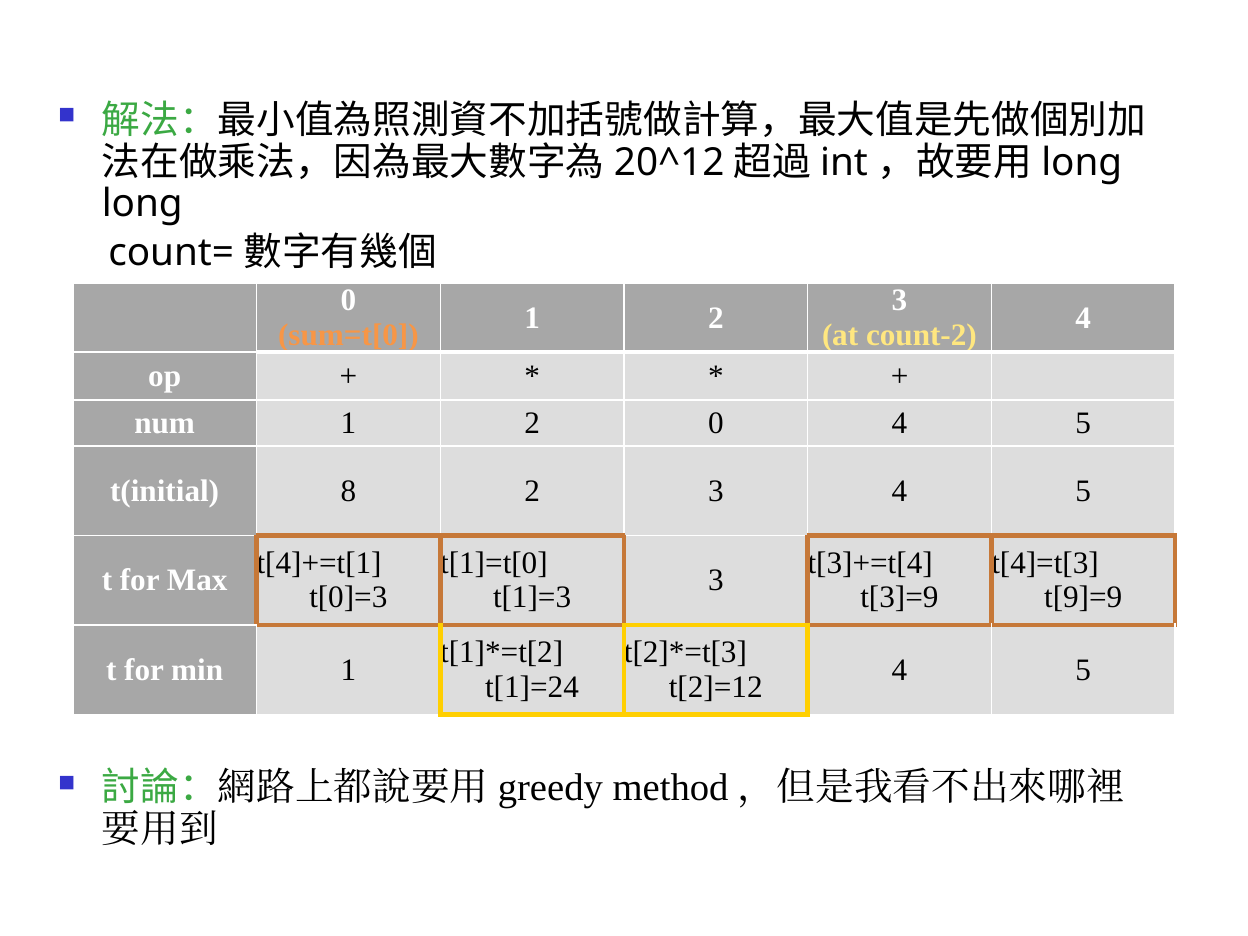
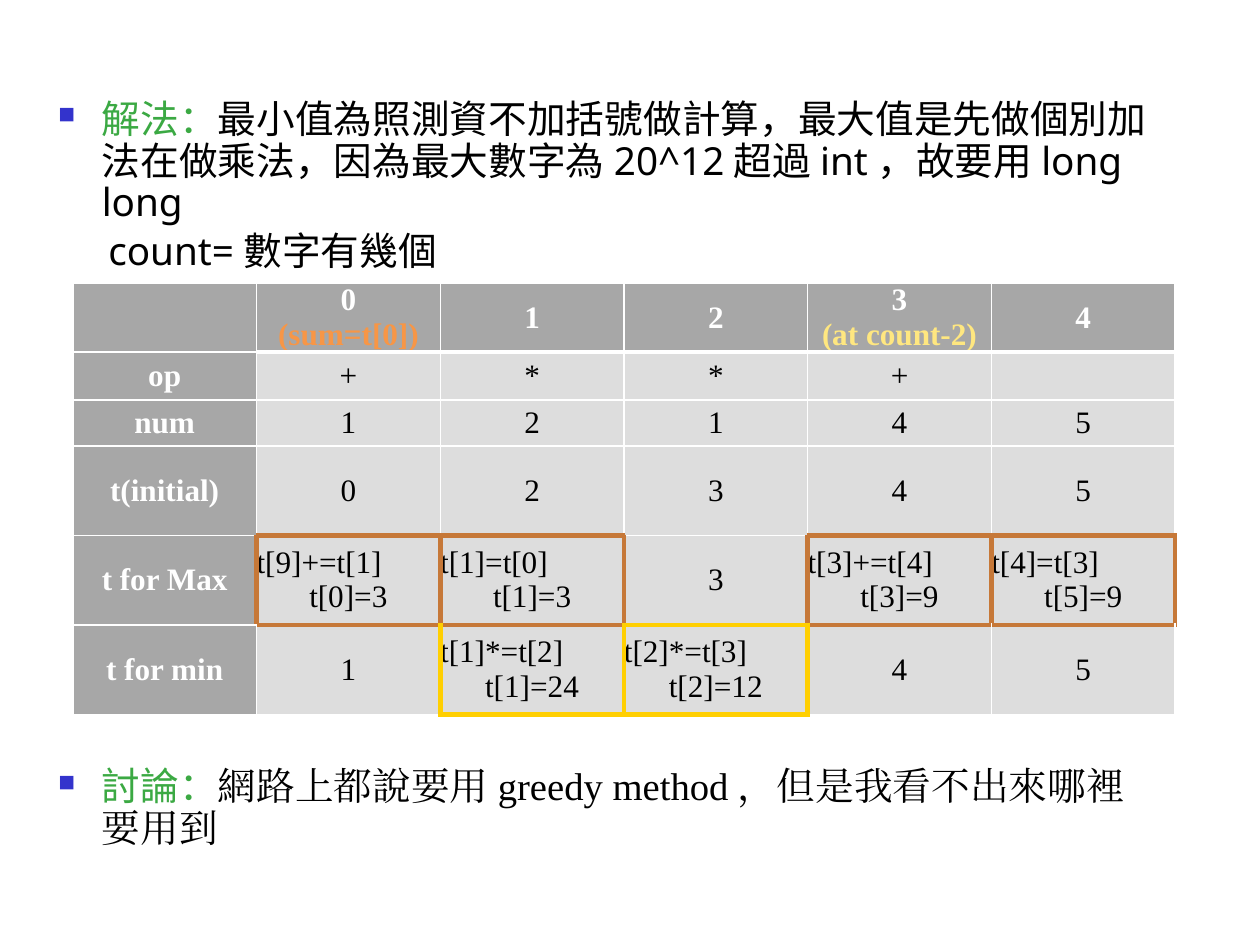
2 0: 0 -> 1 (716, 423)
t(initial 8: 8 -> 0 (348, 491)
t[4]+=t[1: t[4]+=t[1 -> t[9]+=t[1 (319, 563)
t[9]=9: t[9]=9 -> t[5]=9 (1083, 598)
